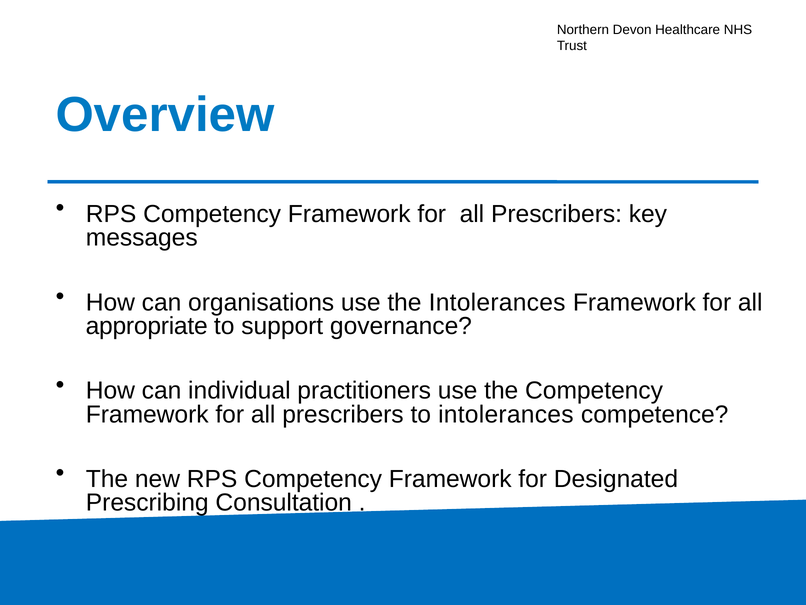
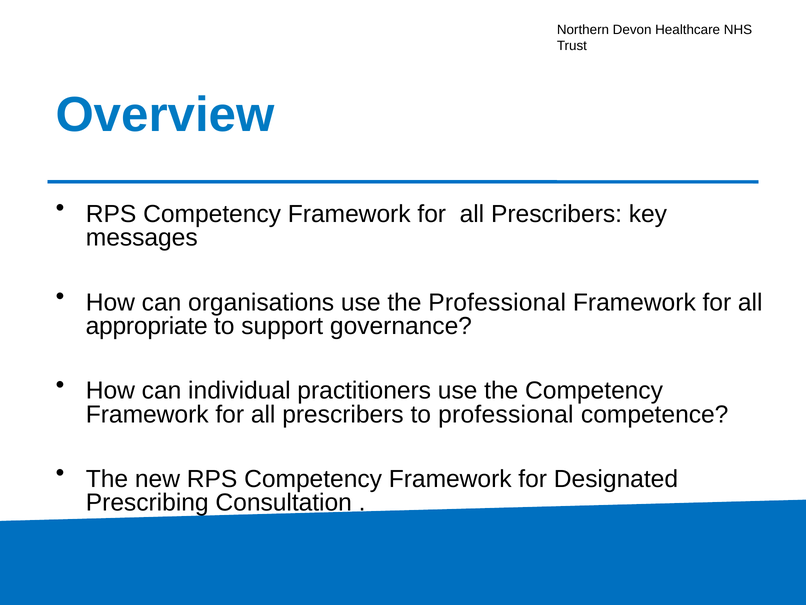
the Intolerances: Intolerances -> Professional (497, 302)
to intolerances: intolerances -> professional (506, 414)
